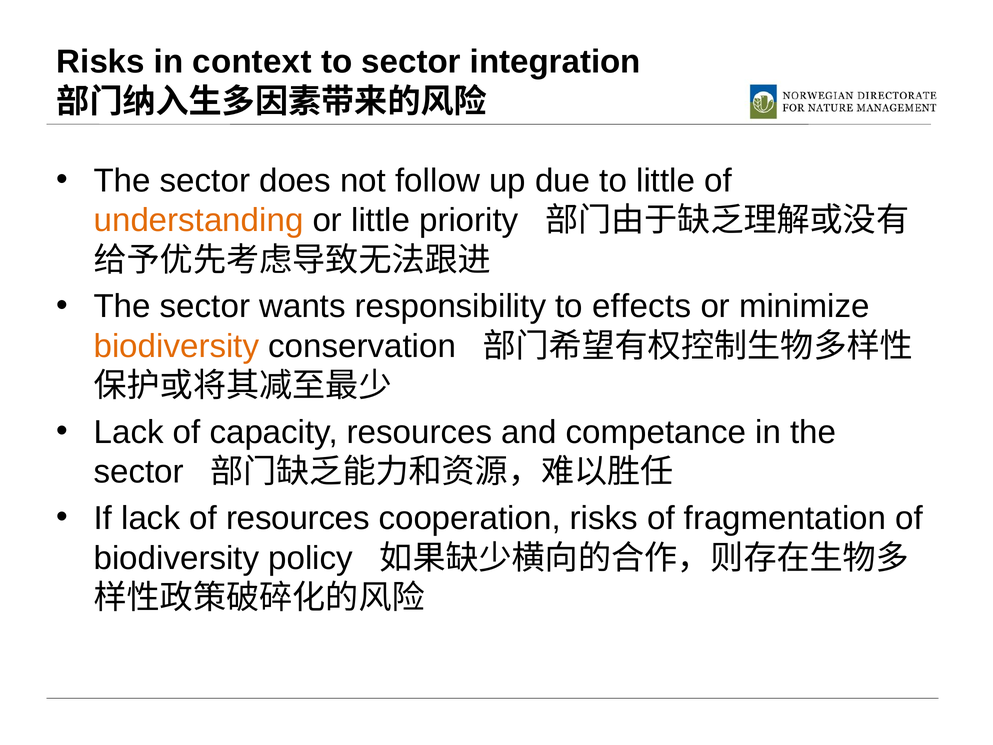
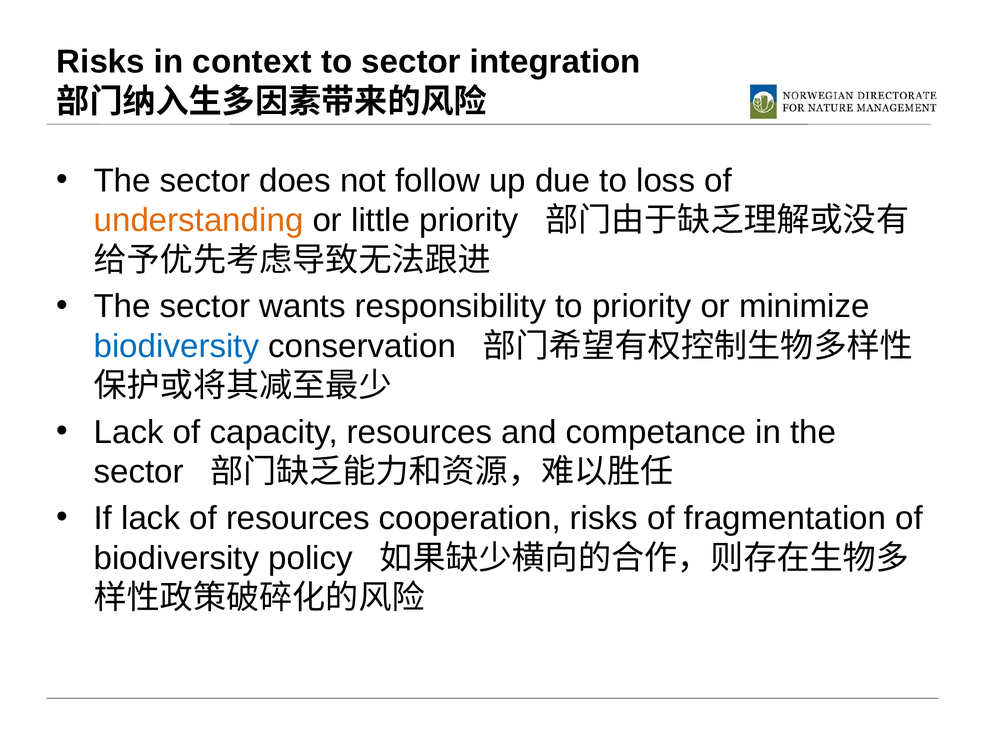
to little: little -> loss (666, 181)
to effects: effects -> priority (642, 306)
biodiversity colour: orange -> blue (176, 346)
